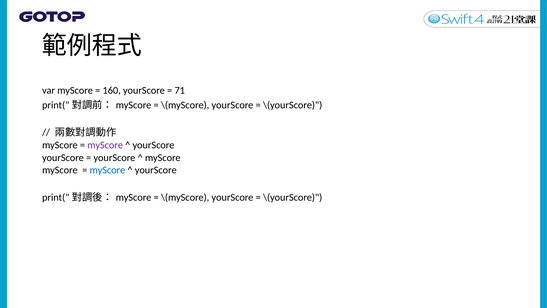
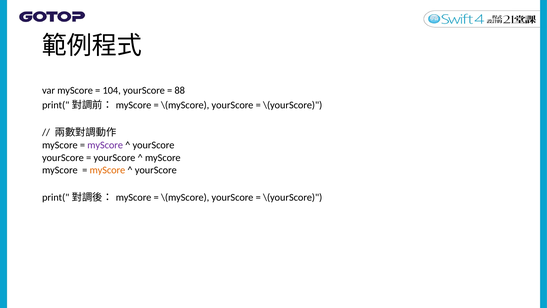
160: 160 -> 104 (112, 90)
71: 71 -> 88 (180, 90)
myScore colour: blue -> orange (107, 170)
